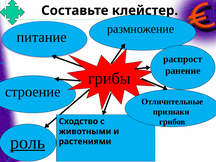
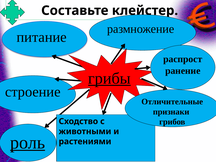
грибы underline: none -> present (109, 78)
